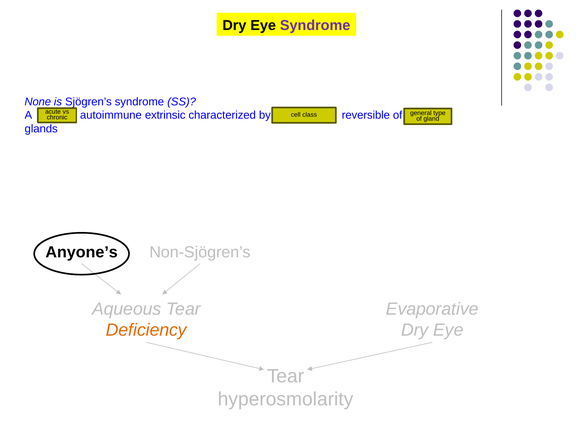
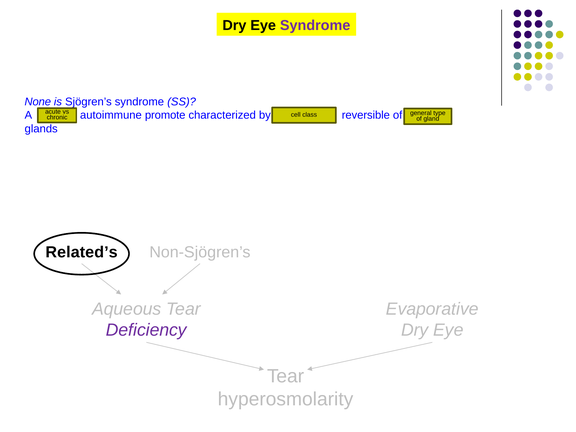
extrinsic: extrinsic -> promote (165, 115)
Anyone’s: Anyone’s -> Related’s (82, 252)
Deficiency colour: orange -> purple (146, 330)
